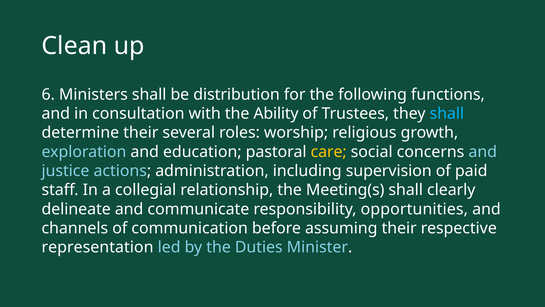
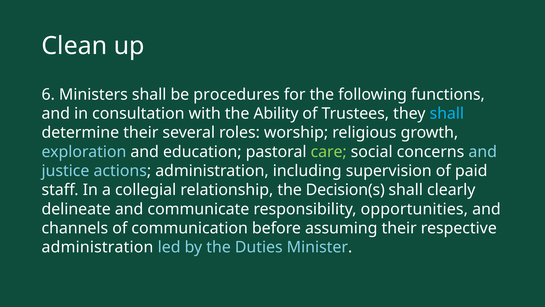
distribution: distribution -> procedures (236, 94)
care colour: yellow -> light green (329, 152)
Meeting(s: Meeting(s -> Decision(s (345, 190)
representation: representation -> administration (97, 247)
